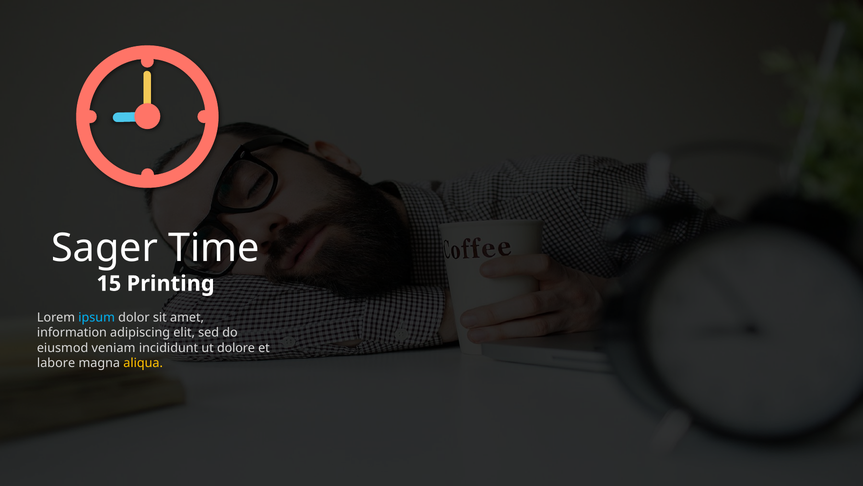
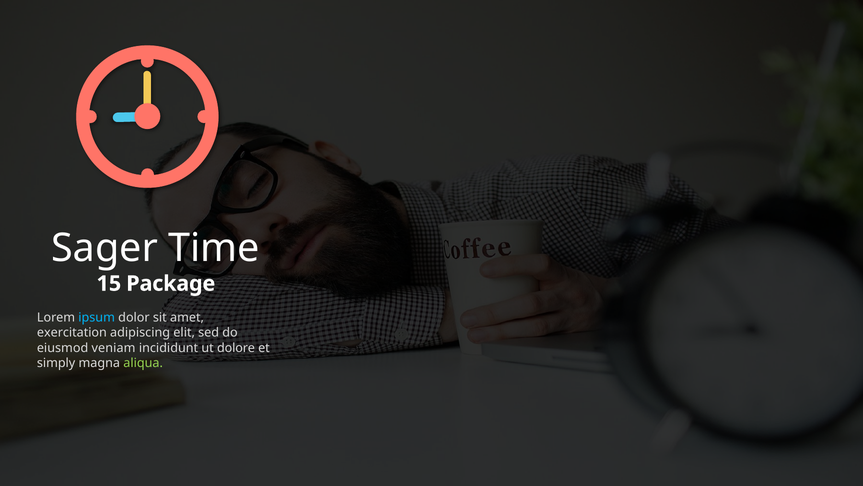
Printing: Printing -> Package (171, 283)
information: information -> exercitation (72, 332)
labore: labore -> simply (56, 363)
aliqua colour: yellow -> light green (143, 363)
